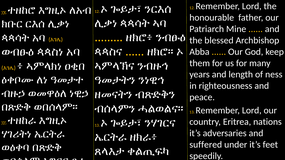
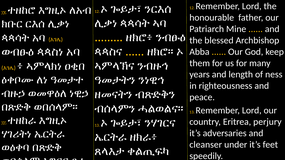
nations: nations -> perjury (267, 122)
suffered: suffered -> cleanser (206, 145)
